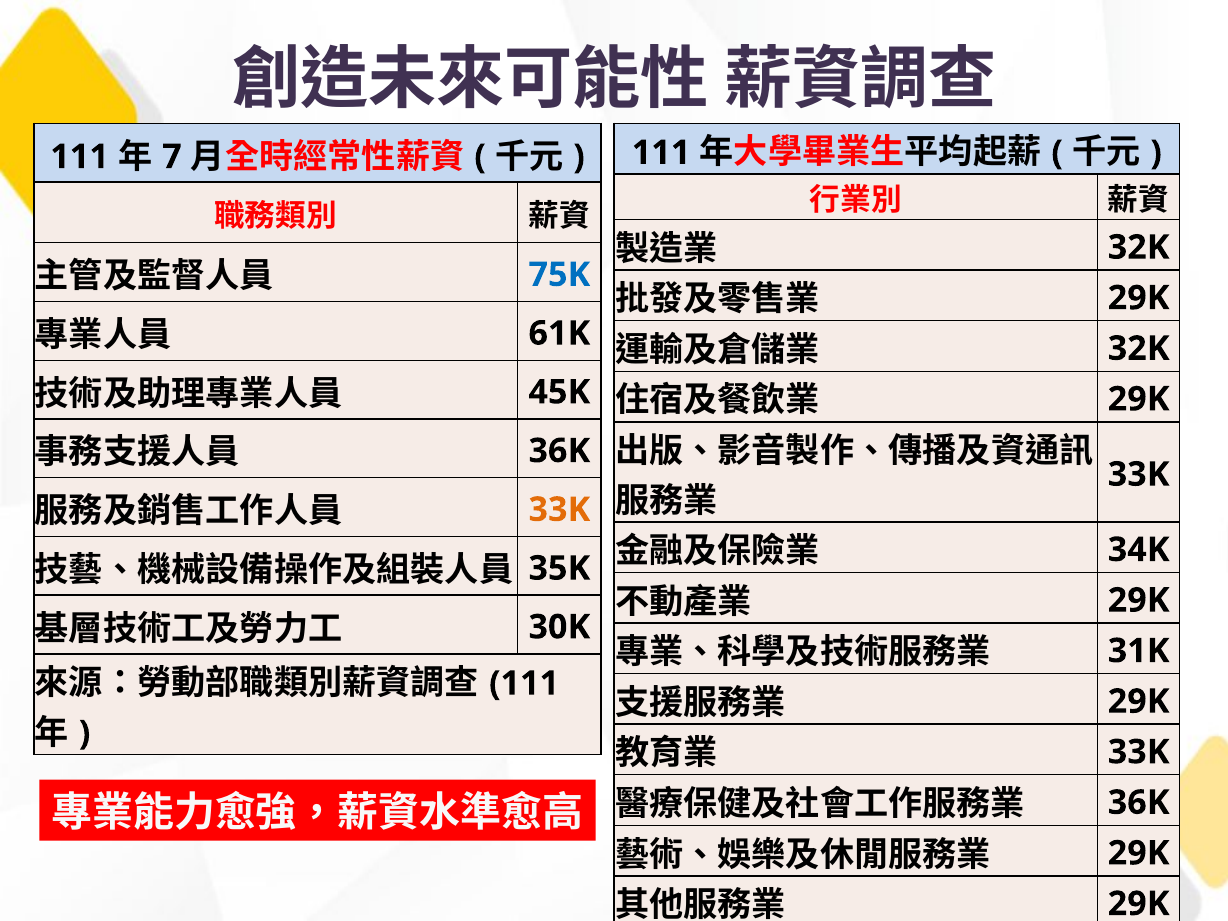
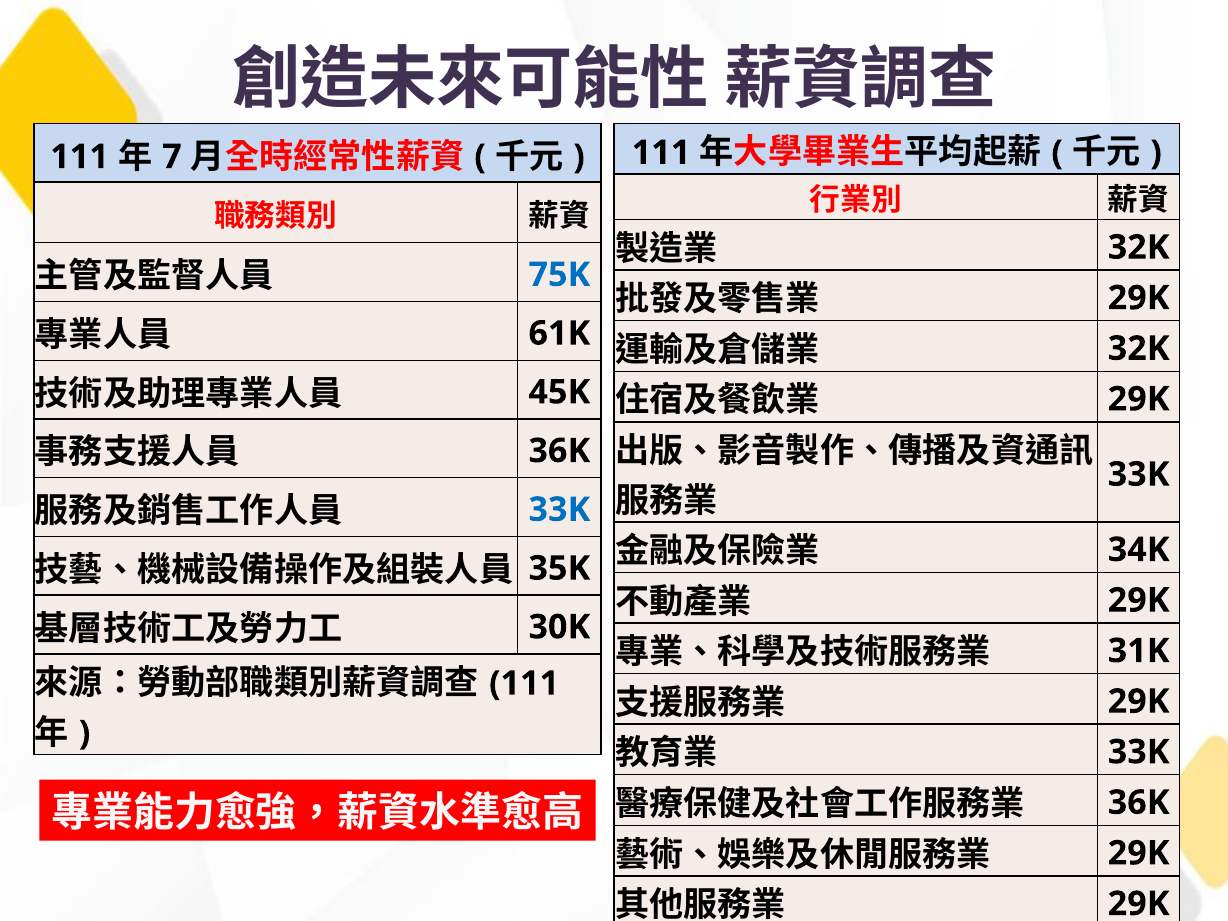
33K colour: orange -> blue (559, 510)
